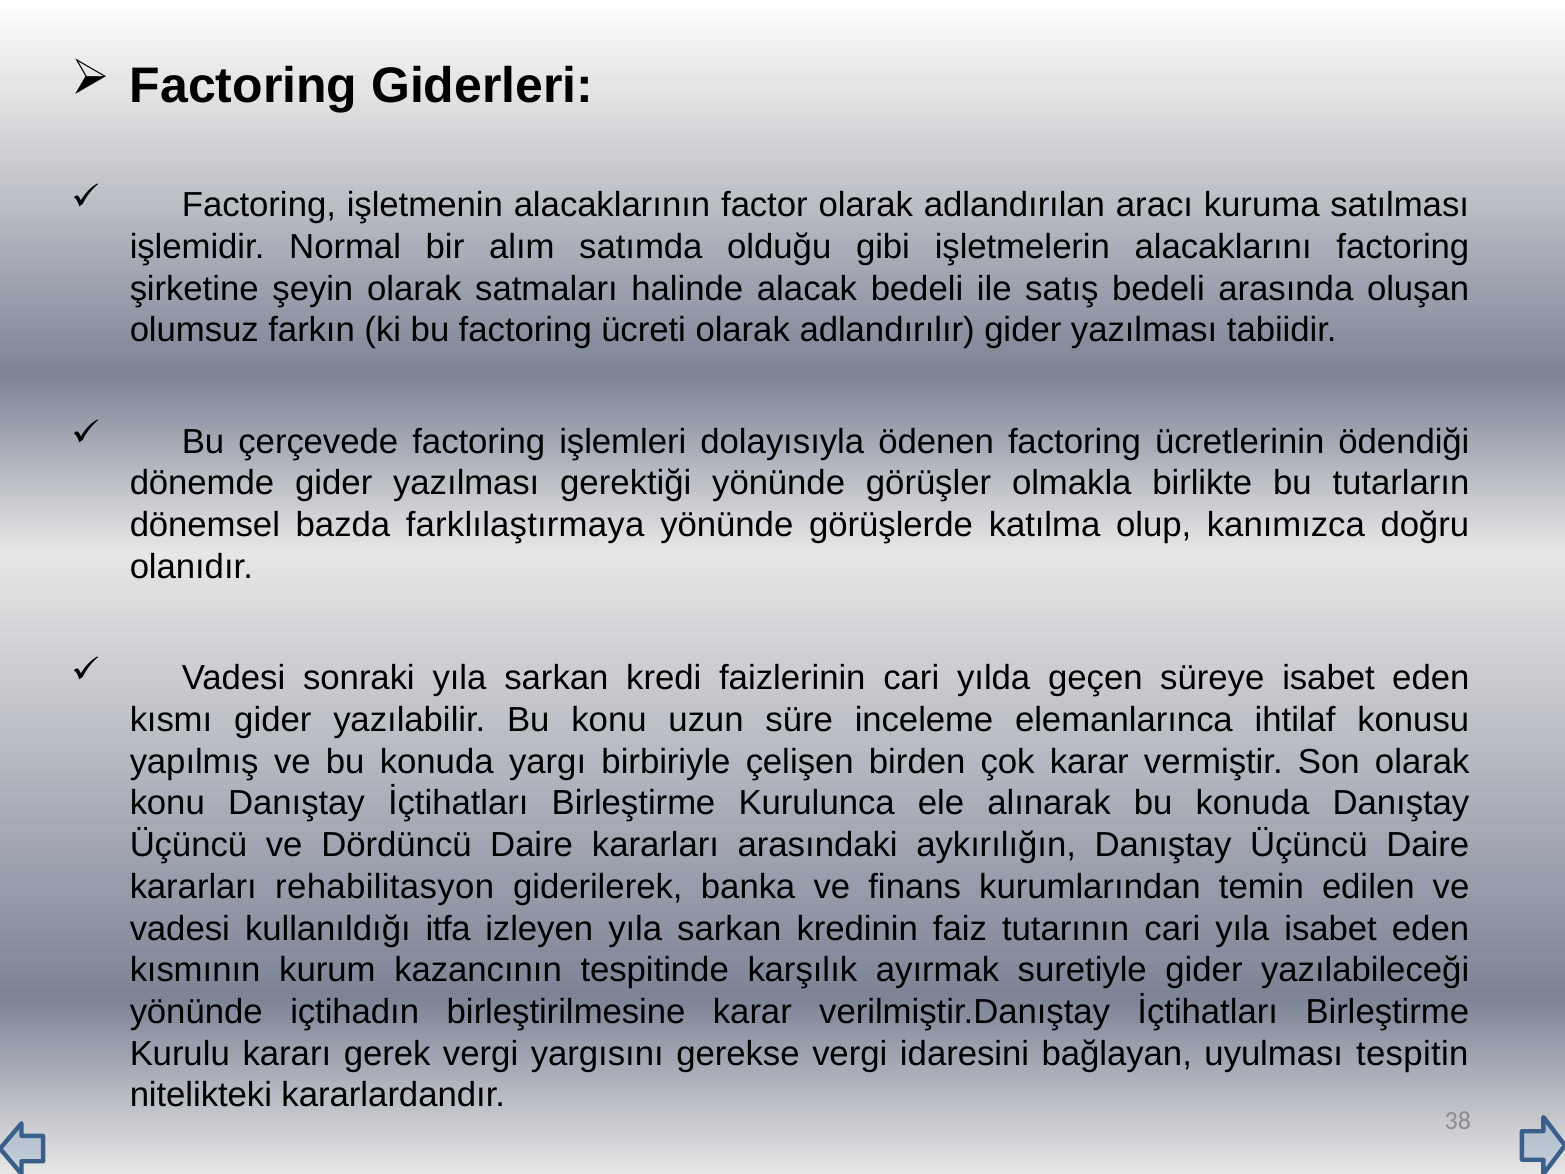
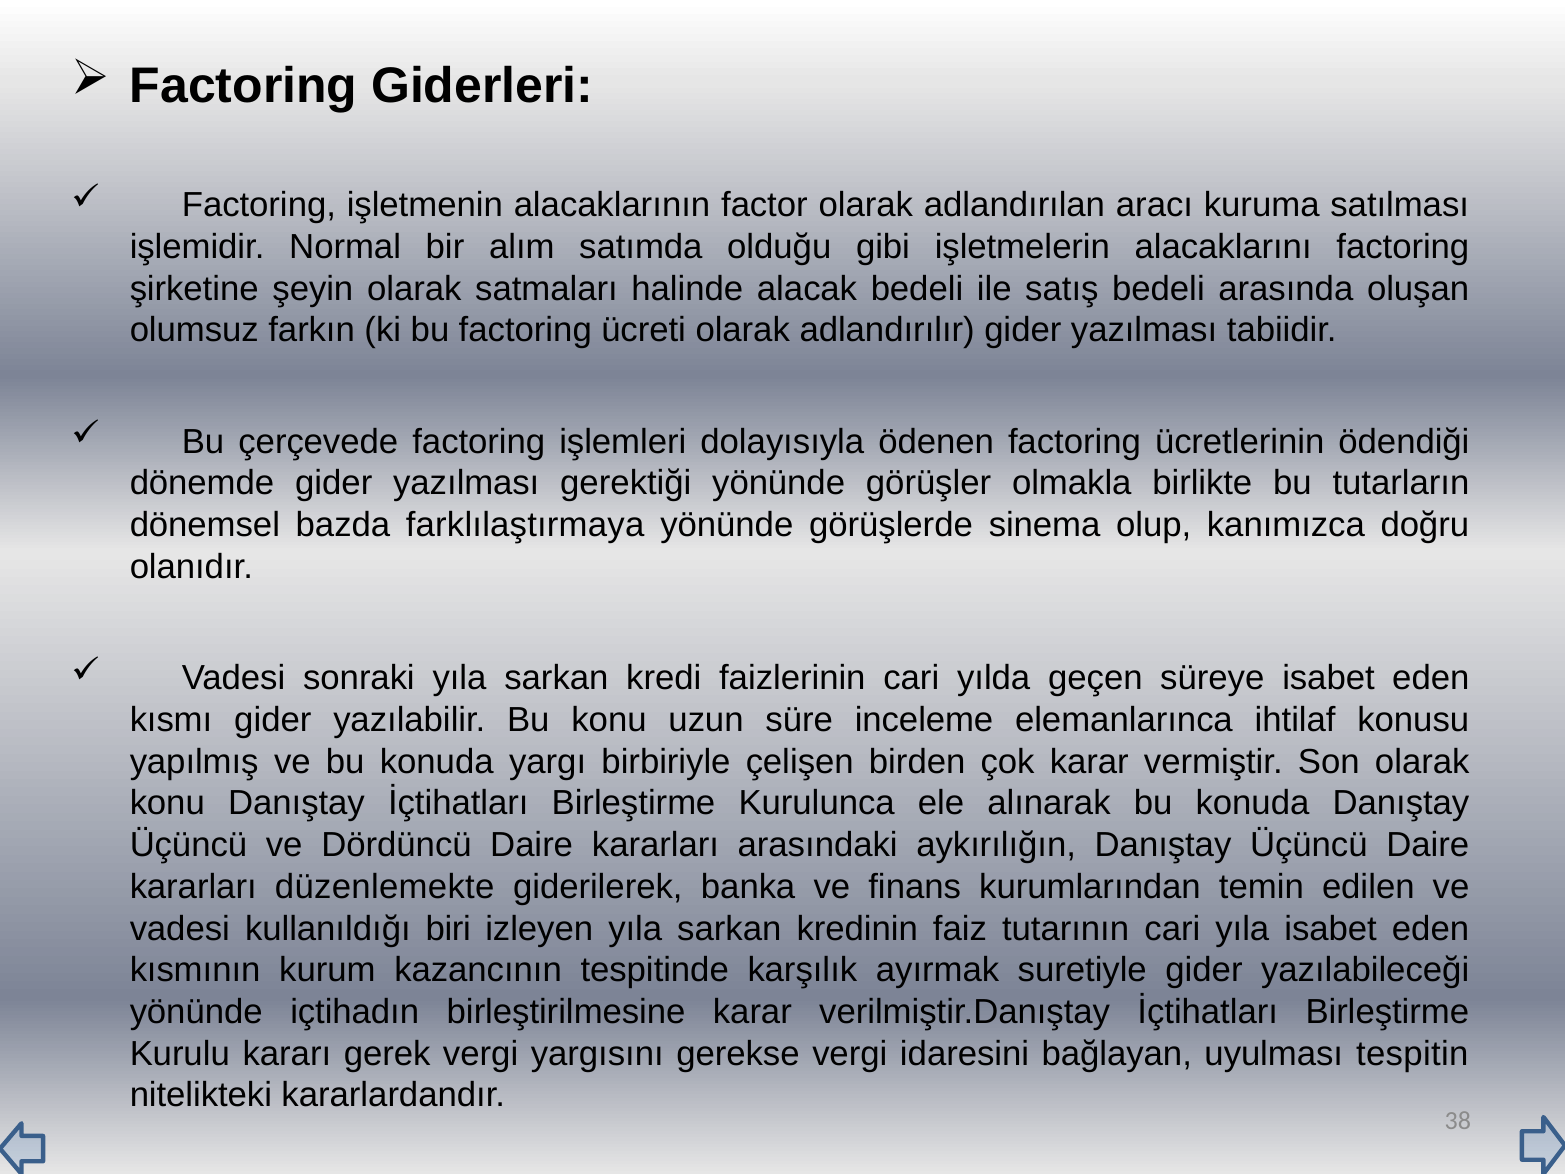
katılma: katılma -> sinema (1045, 525)
rehabilitasyon: rehabilitasyon -> düzenlemekte (385, 887)
itfa: itfa -> biri (448, 928)
